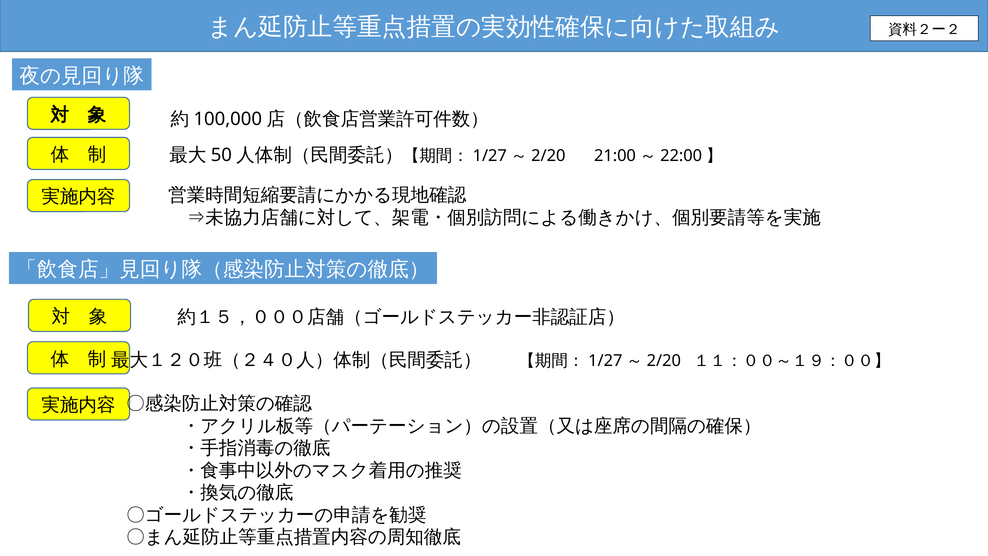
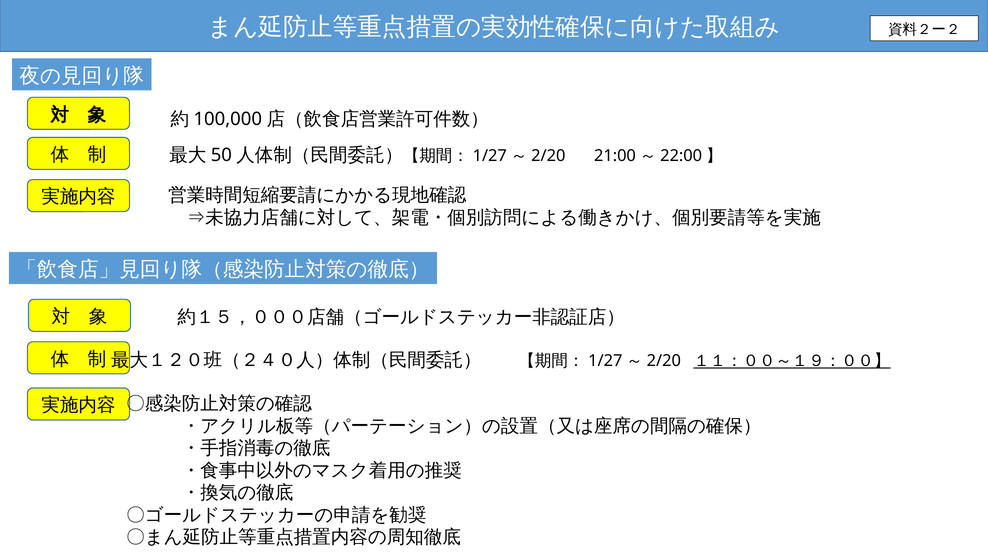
１１：００～１９：００】 underline: none -> present (792, 361)
